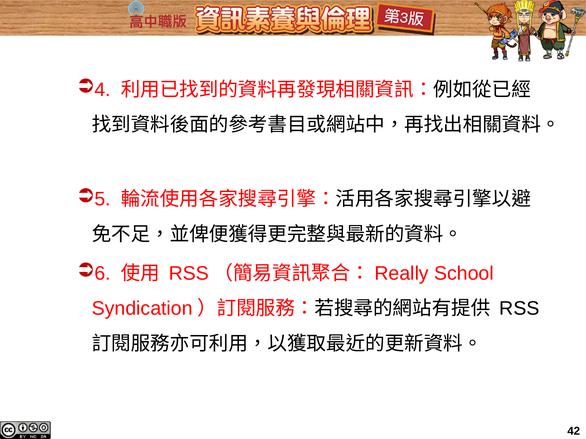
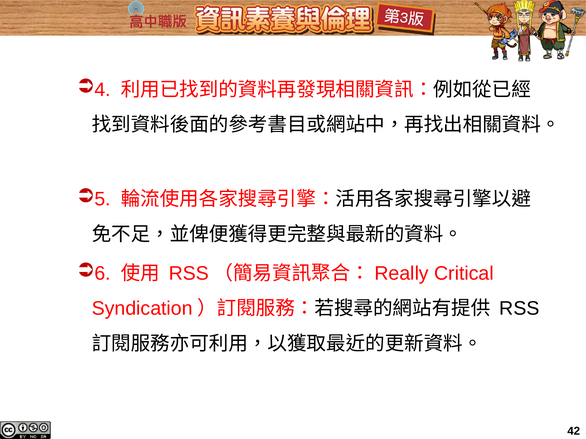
School: School -> Critical (464, 274)
